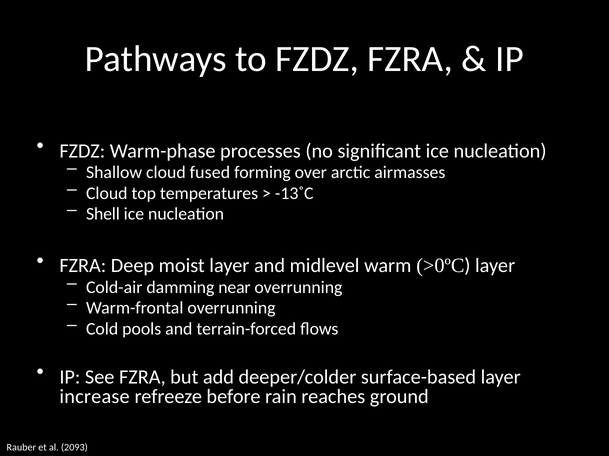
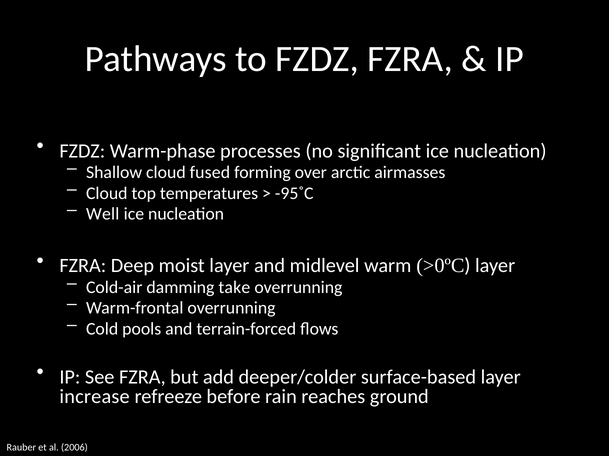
-13˚C: -13˚C -> -95˚C (294, 194)
Shell: Shell -> Well (103, 214)
near: near -> take (234, 288)
2093: 2093 -> 2006 (74, 448)
